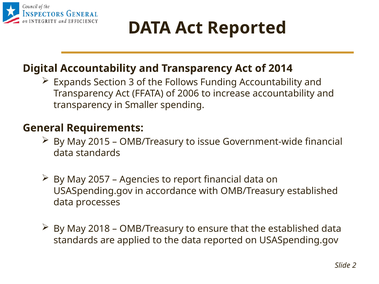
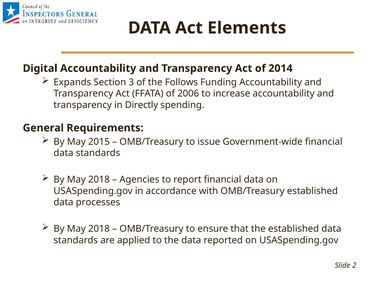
Act Reported: Reported -> Elements (247, 28)
Smaller: Smaller -> Directly (141, 105)
2057: 2057 -> 2018 (99, 180)
